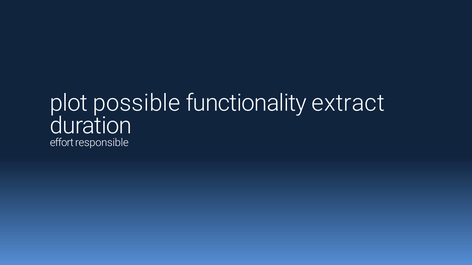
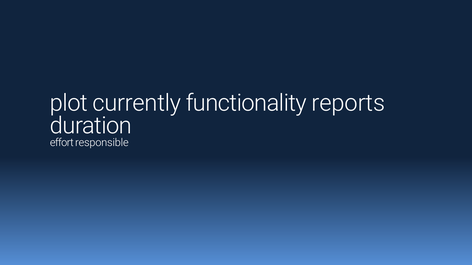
possible: possible -> currently (137, 103)
extract: extract -> reports (348, 103)
